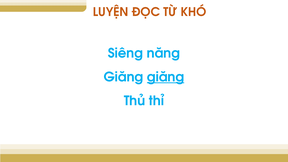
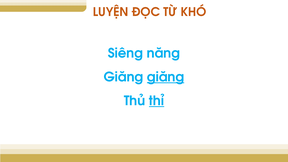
thỉ underline: none -> present (156, 101)
